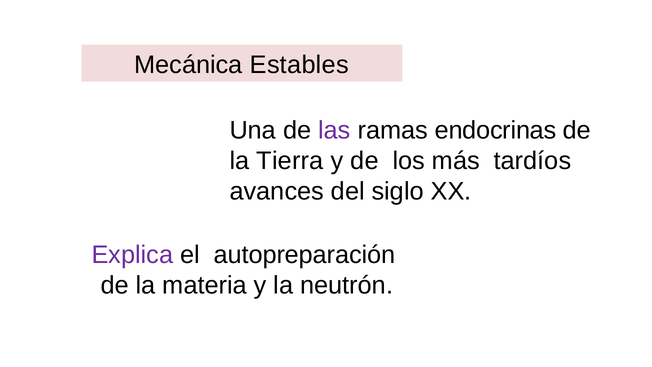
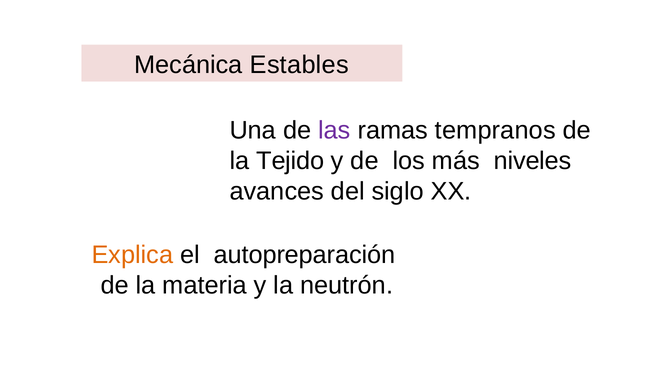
endocrinas: endocrinas -> tempranos (495, 130)
Tierra: Tierra -> Tejido (290, 161)
tardíos: tardíos -> niveles (533, 161)
Explica colour: purple -> orange (132, 255)
